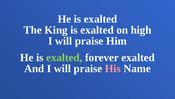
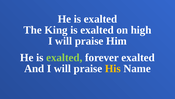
His colour: pink -> yellow (113, 68)
